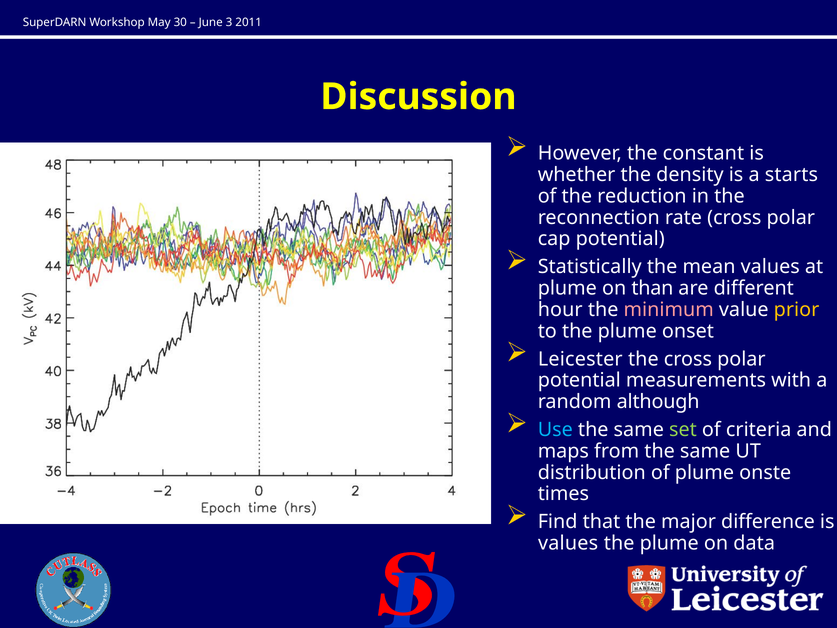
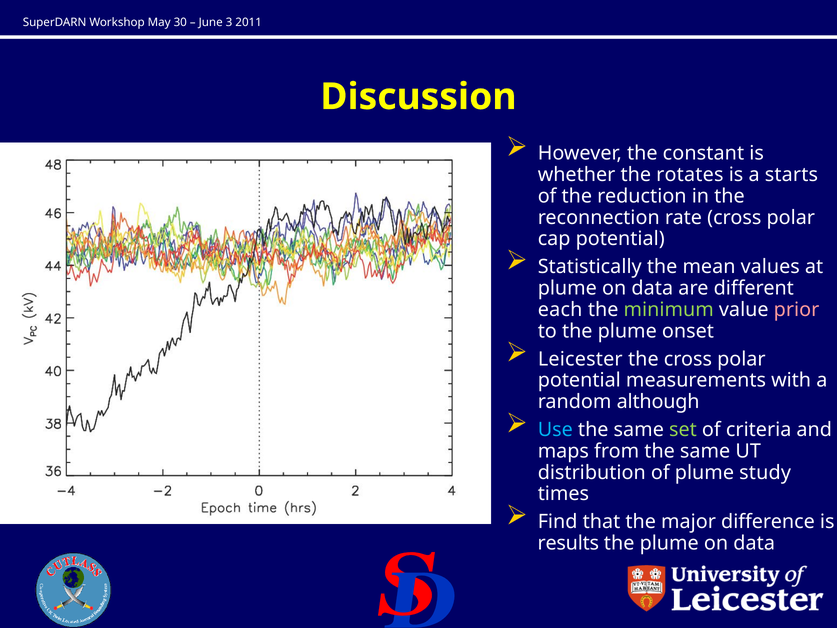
density: density -> rotates (690, 175)
than: than -> data (652, 288)
hour: hour -> each (560, 309)
minimum colour: pink -> light green (669, 309)
prior colour: yellow -> pink (797, 309)
onste: onste -> study (765, 472)
values: values -> results (568, 543)
